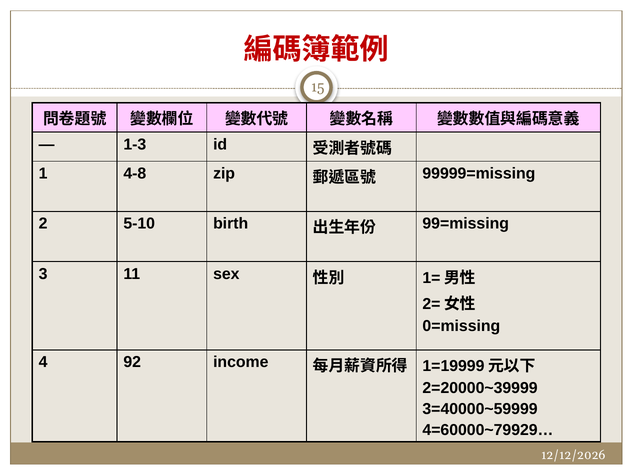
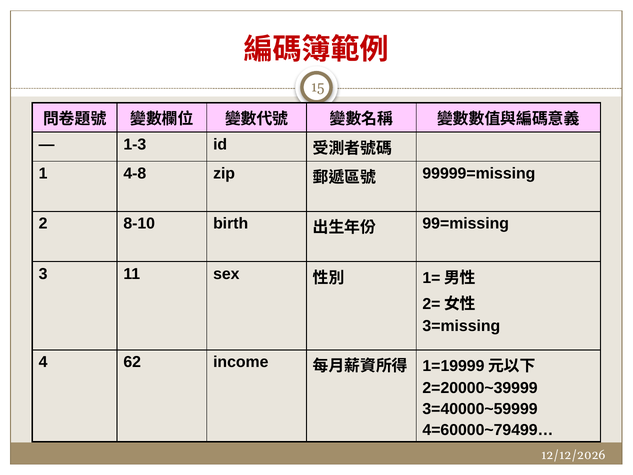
5-10: 5-10 -> 8-10 (139, 224)
0=missing: 0=missing -> 3=missing (461, 326)
92: 92 -> 62 (132, 362)
4=60000~79929…: 4=60000~79929… -> 4=60000~79499… (488, 430)
